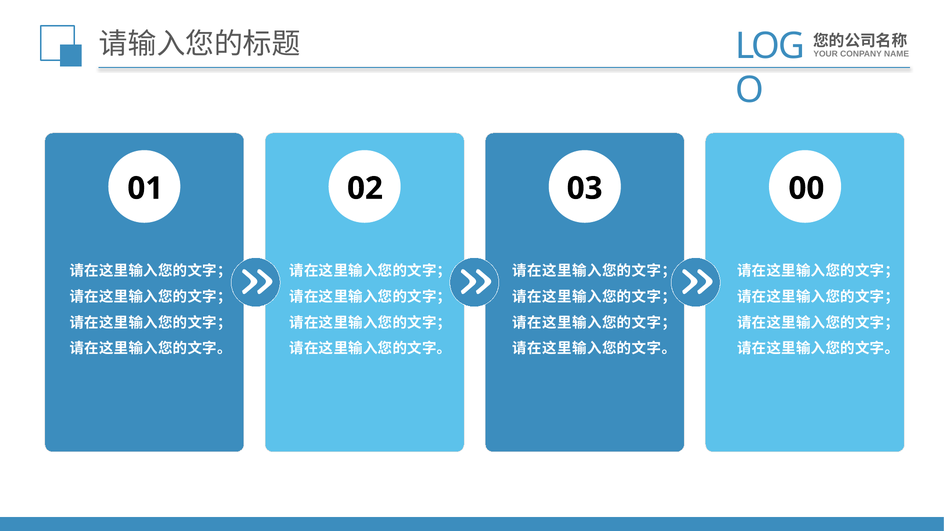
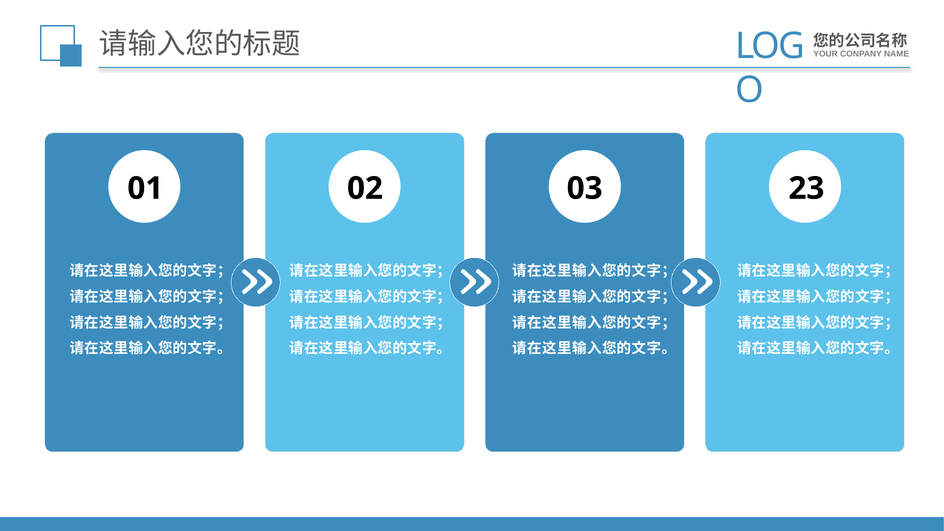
00: 00 -> 23 (806, 188)
